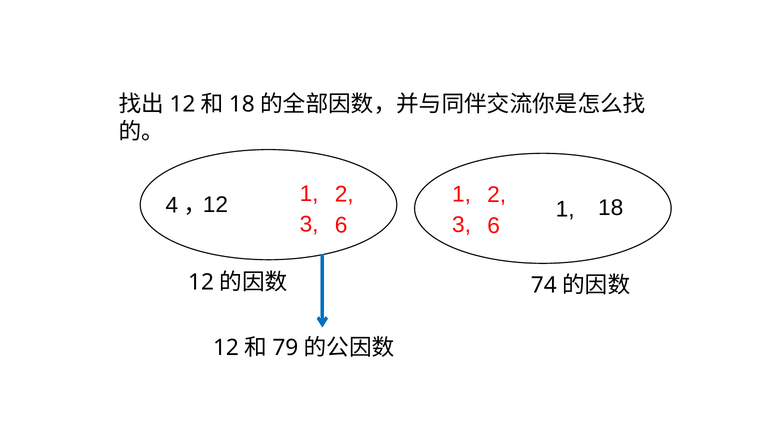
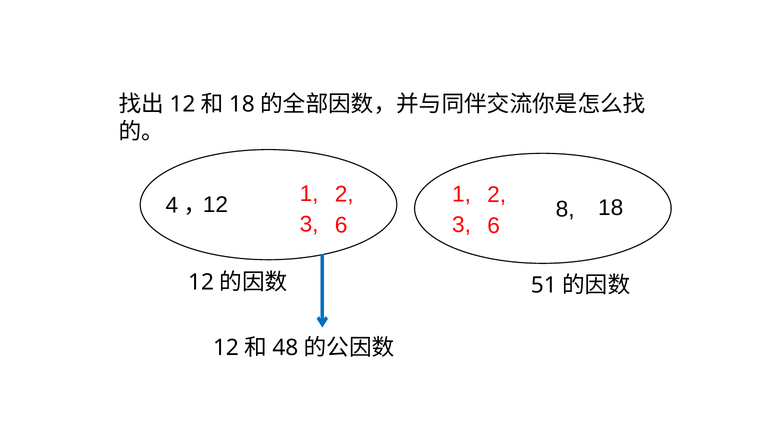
1: 1 -> 8 (565, 209)
74: 74 -> 51 (544, 285)
79: 79 -> 48 (285, 348)
